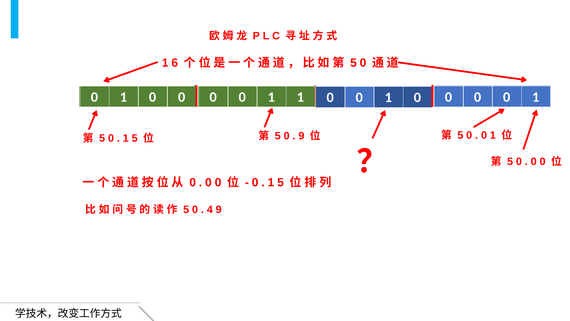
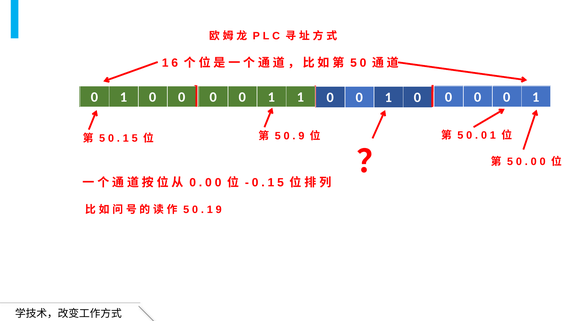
4: 4 -> 1 (210, 209)
